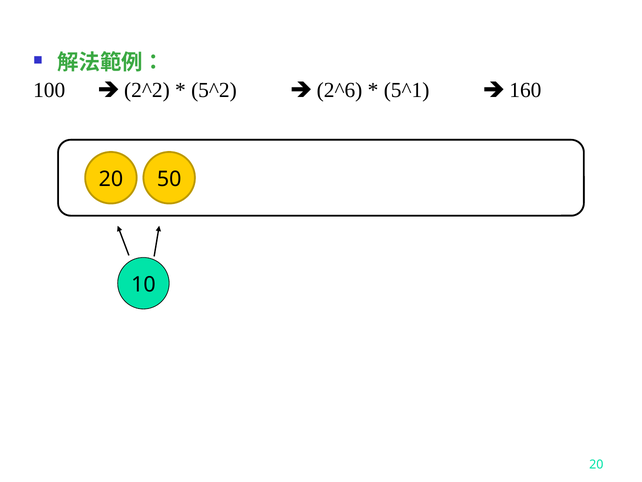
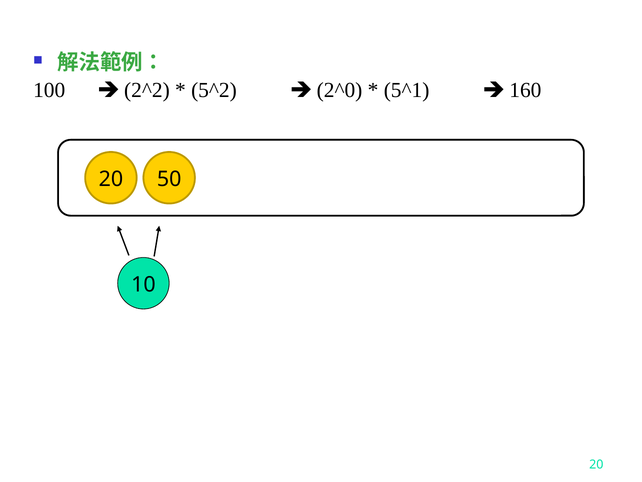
2^6: 2^6 -> 2^0 (340, 90)
